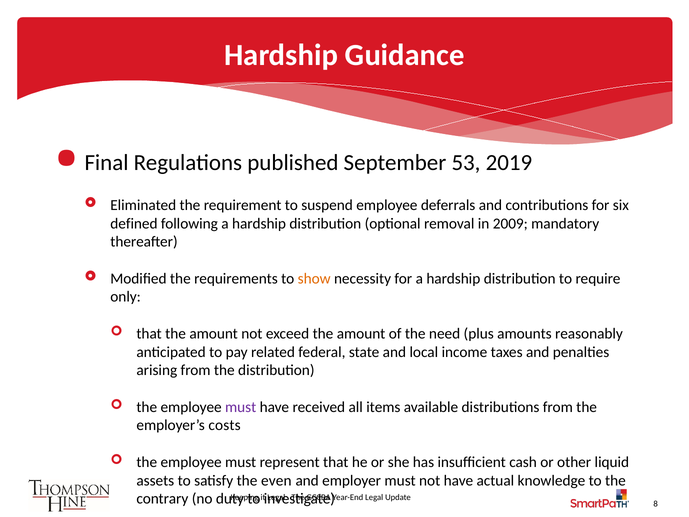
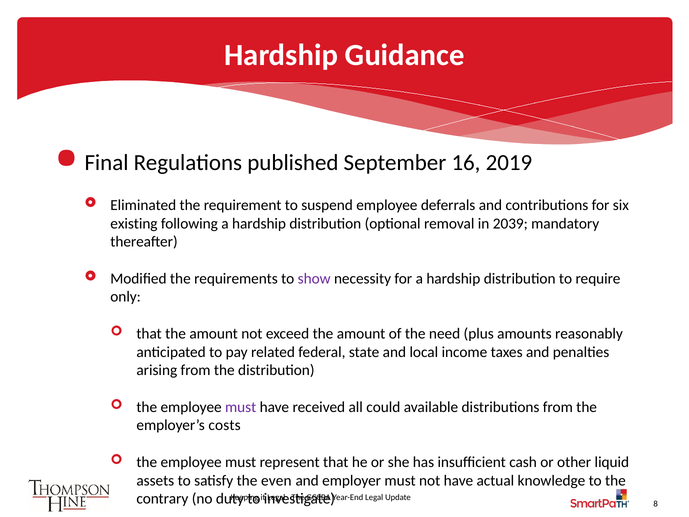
53: 53 -> 16 (466, 162)
defined: defined -> existing (134, 223)
2009: 2009 -> 2039 (510, 223)
show colour: orange -> purple (314, 278)
items: items -> could (383, 407)
